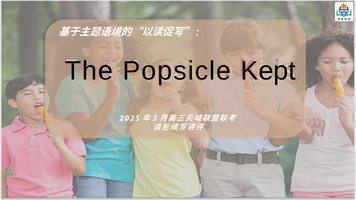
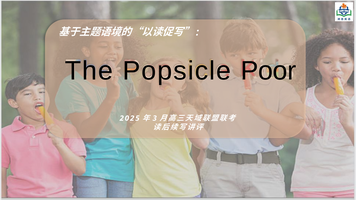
Kept: Kept -> Poor (268, 71)
